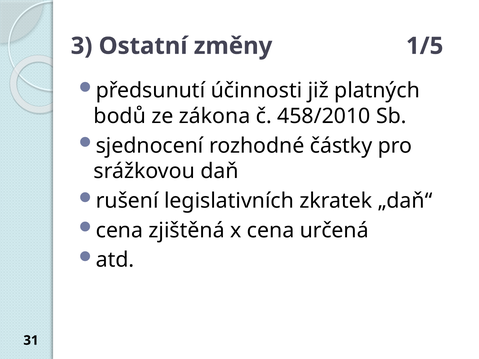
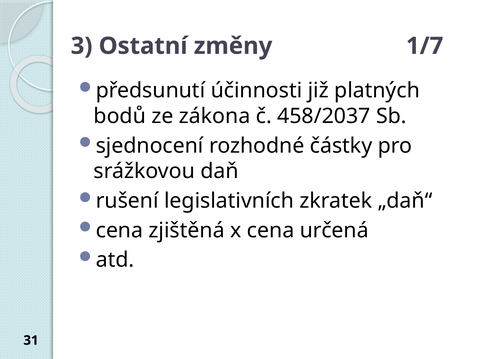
1/5: 1/5 -> 1/7 (425, 46)
458/2010: 458/2010 -> 458/2037 (324, 116)
